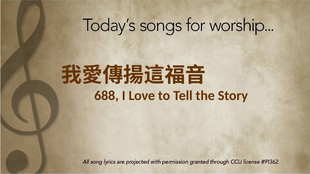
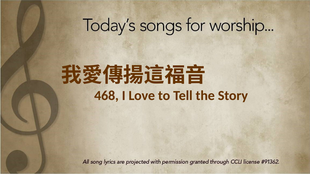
688: 688 -> 468 (106, 96)
